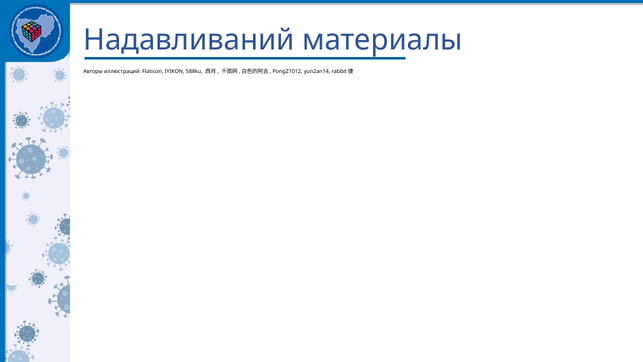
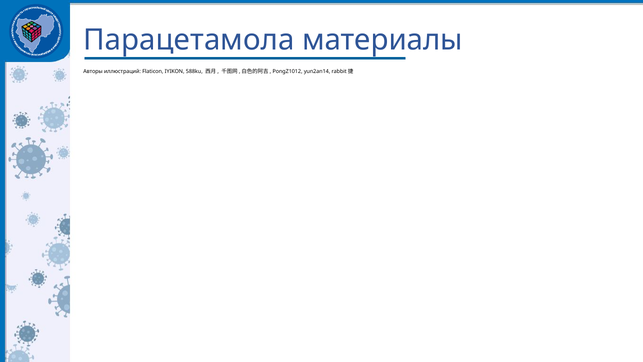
Надавливаний: Надавливаний -> Парацетамола (189, 40)
